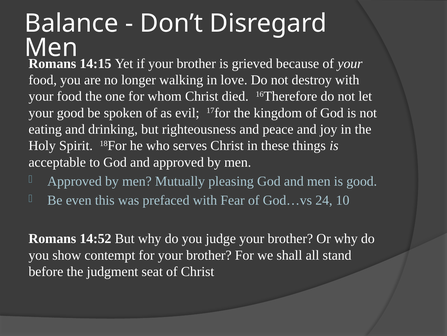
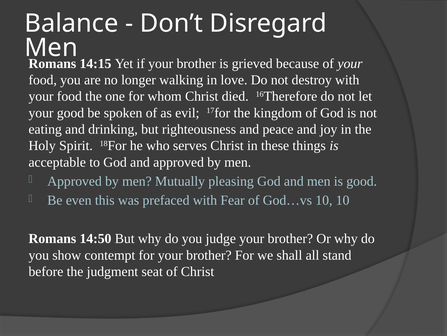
God…vs 24: 24 -> 10 (324, 200)
14:52: 14:52 -> 14:50 (95, 238)
